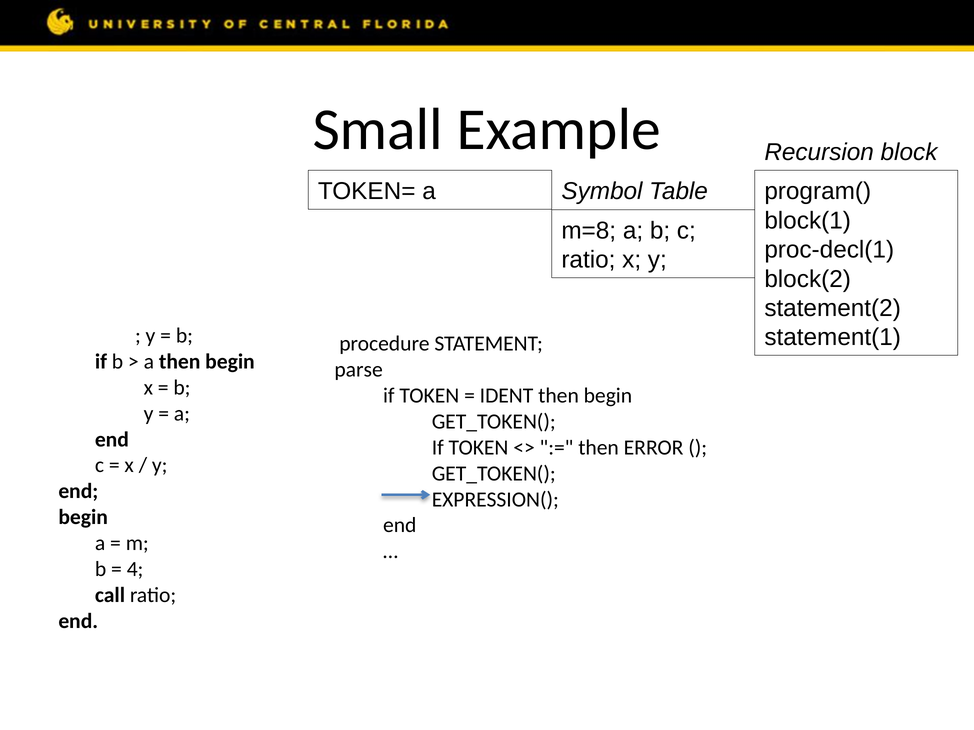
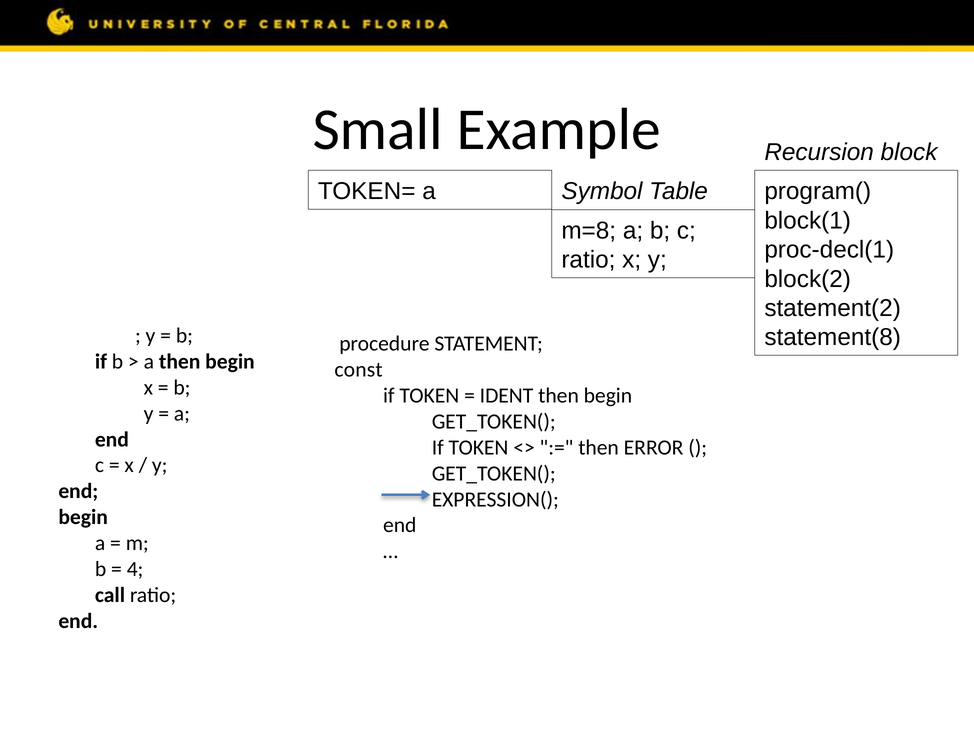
statement(1: statement(1 -> statement(8 (833, 338)
parse: parse -> const (359, 370)
